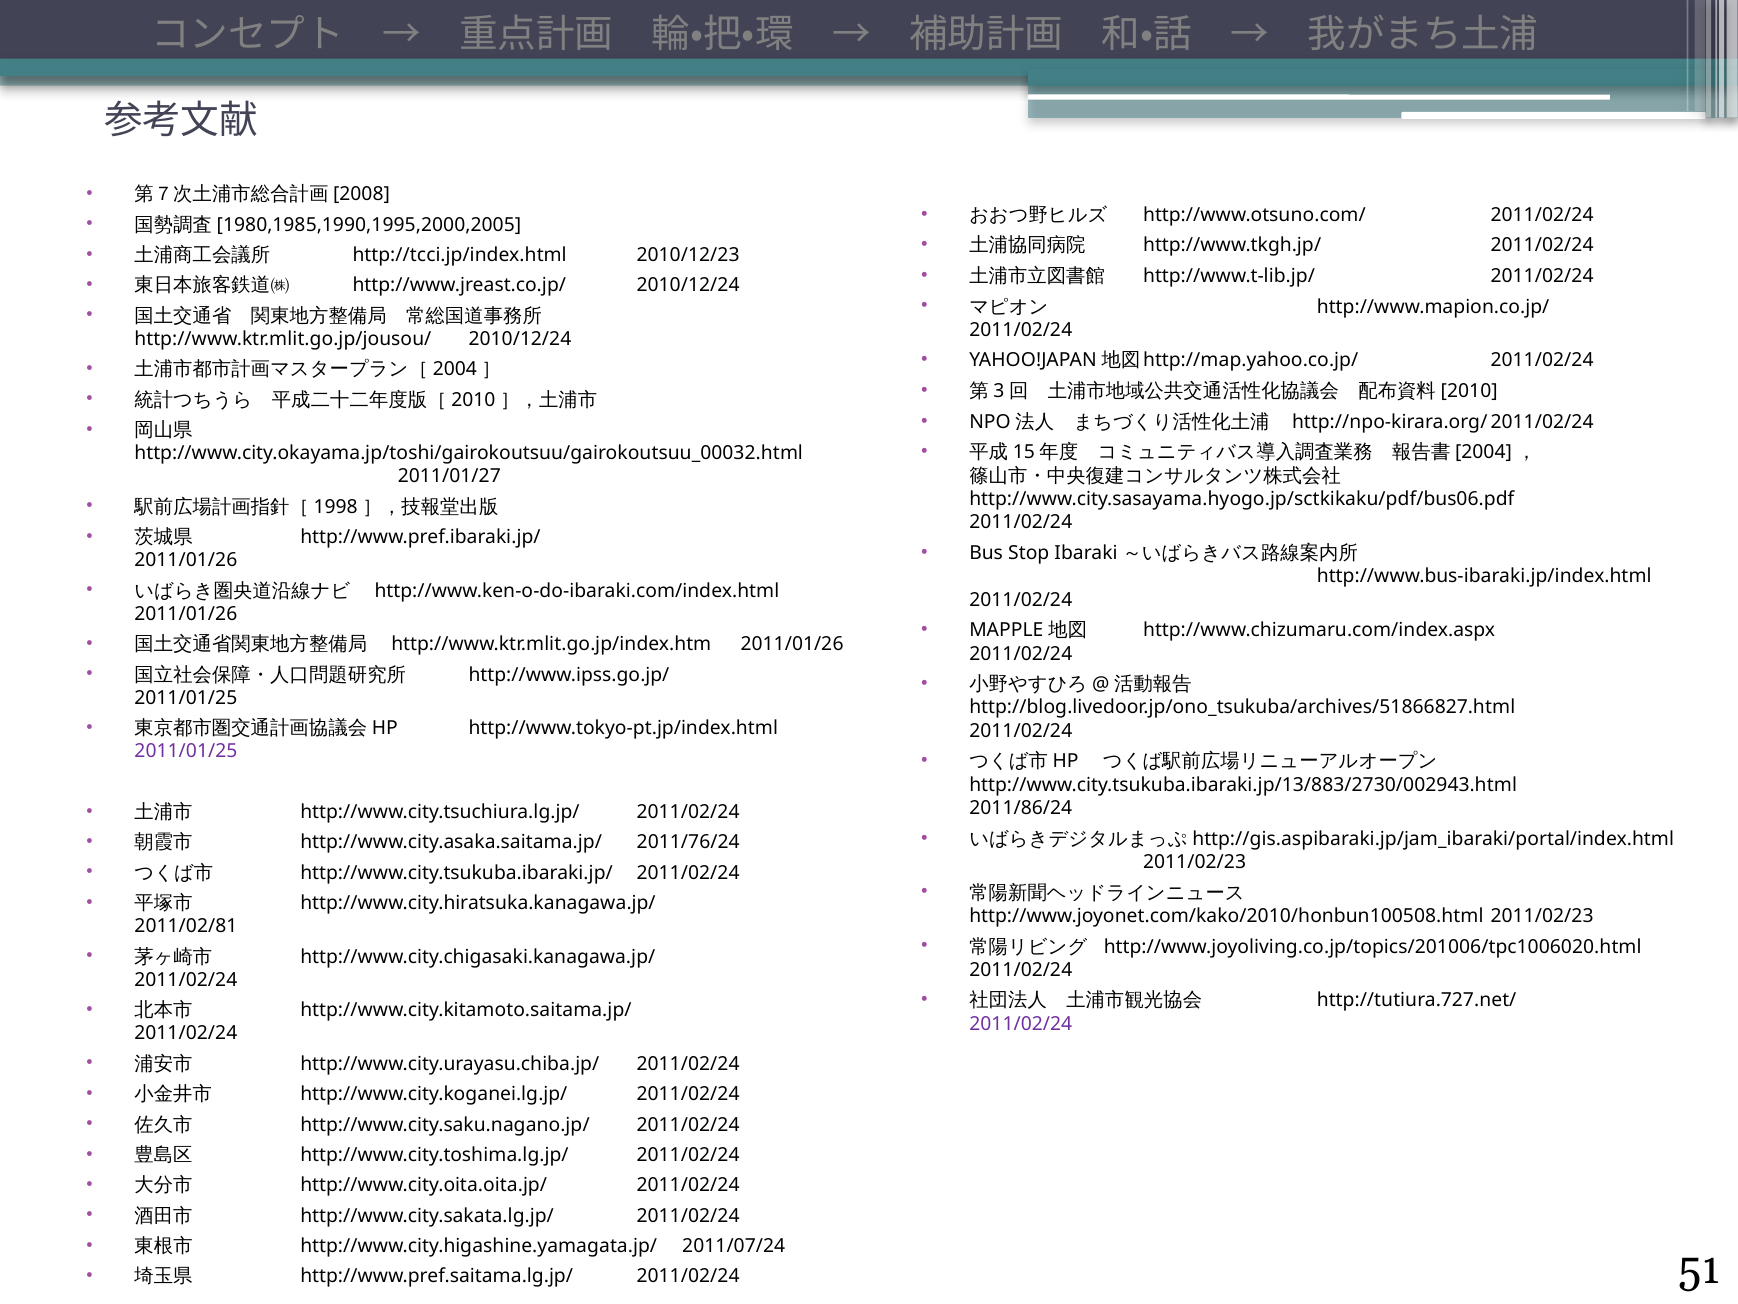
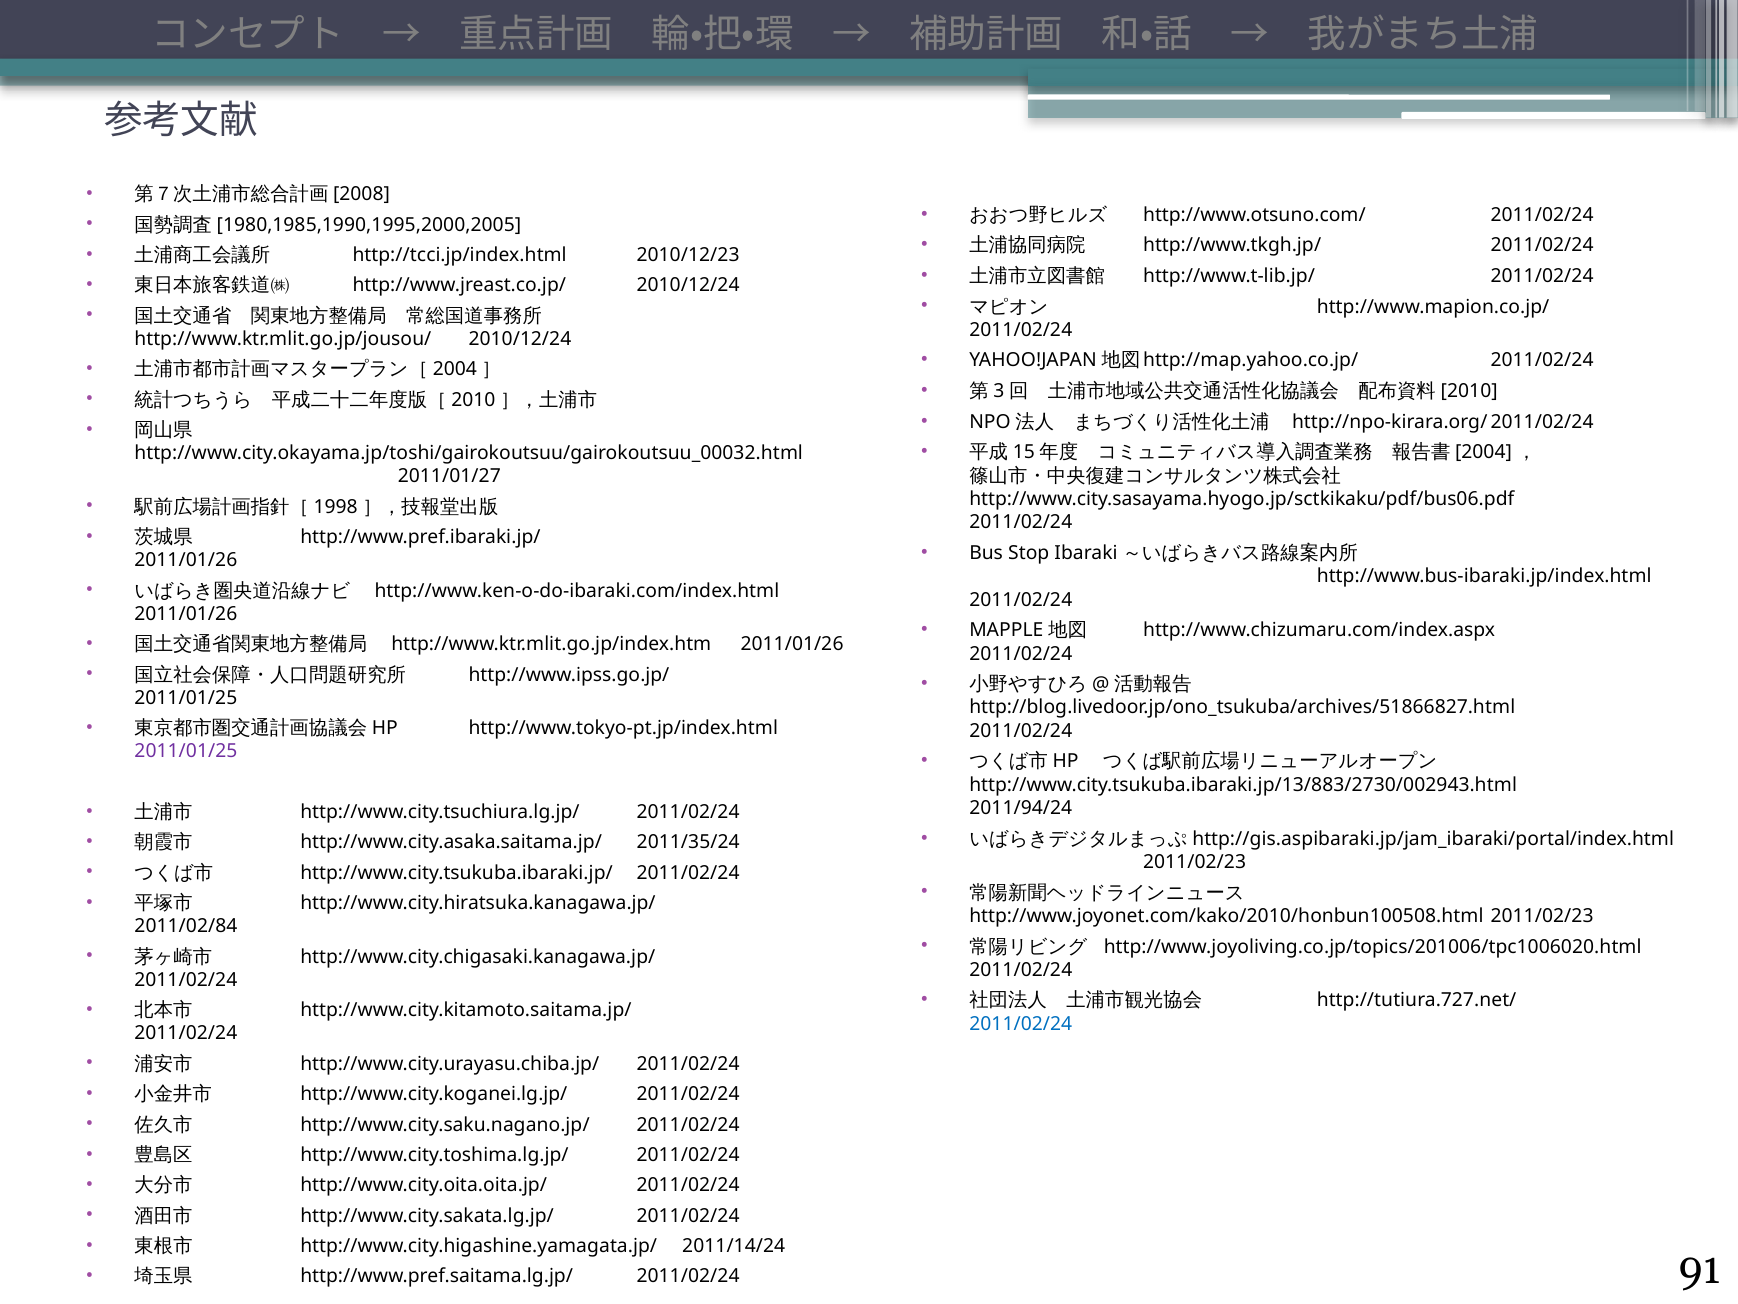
2011/86/24: 2011/86/24 -> 2011/94/24 (1021, 808)
2011/76/24: 2011/76/24 -> 2011/35/24 (688, 842)
2011/02/81: 2011/02/81 -> 2011/02/84 (186, 926)
2011/02/24 colour: purple -> blue (1021, 1024)
2011/07/24: 2011/07/24 -> 2011/14/24 (734, 1246)
51: 51 -> 91 (1700, 1269)
